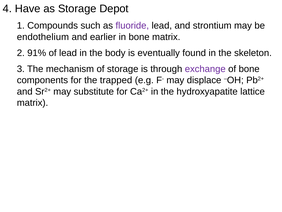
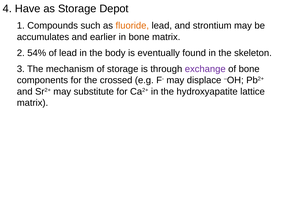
fluoride colour: purple -> orange (132, 26)
endothelium: endothelium -> accumulates (43, 37)
91%: 91% -> 54% (37, 53)
trapped: trapped -> crossed (116, 80)
